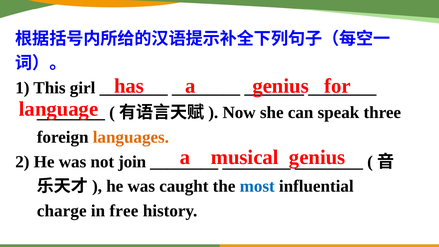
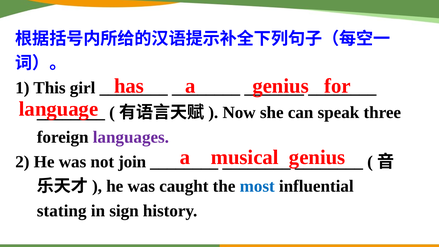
languages colour: orange -> purple (131, 137)
charge: charge -> stating (62, 211)
free: free -> sign (124, 211)
